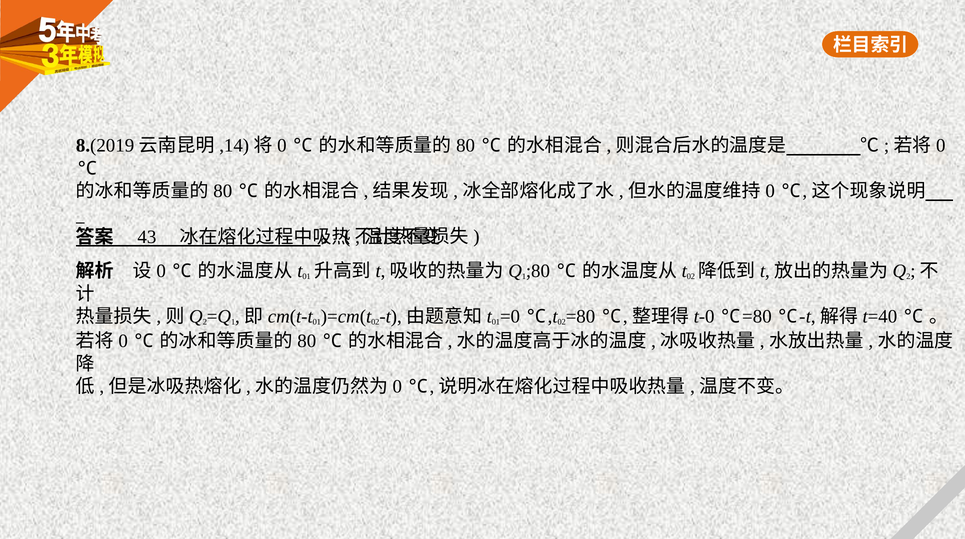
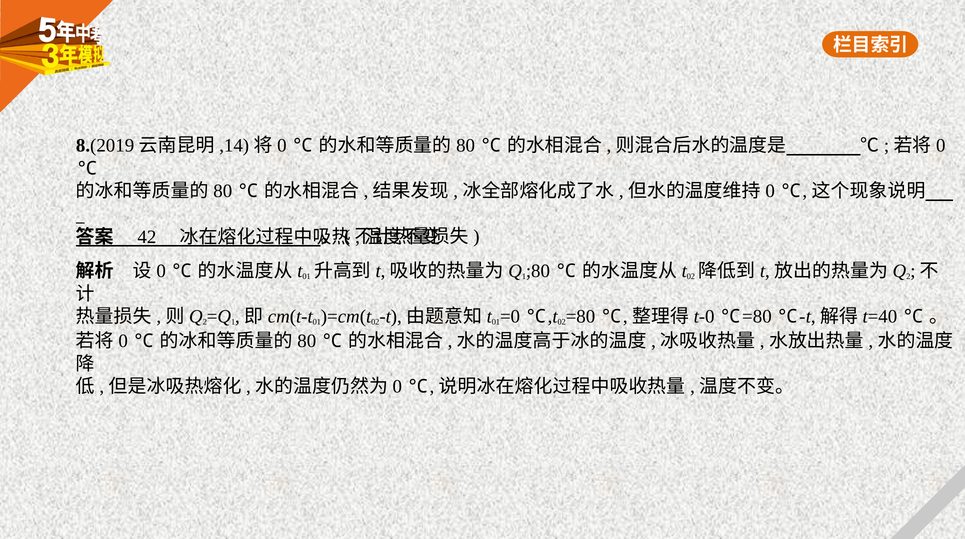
43: 43 -> 42 (147, 237)
